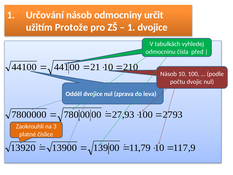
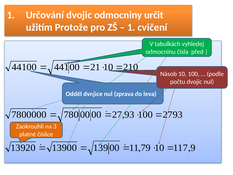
Určování násob: násob -> dvojic (79, 15)
1 dvojice: dvojice -> cvičení (152, 27)
